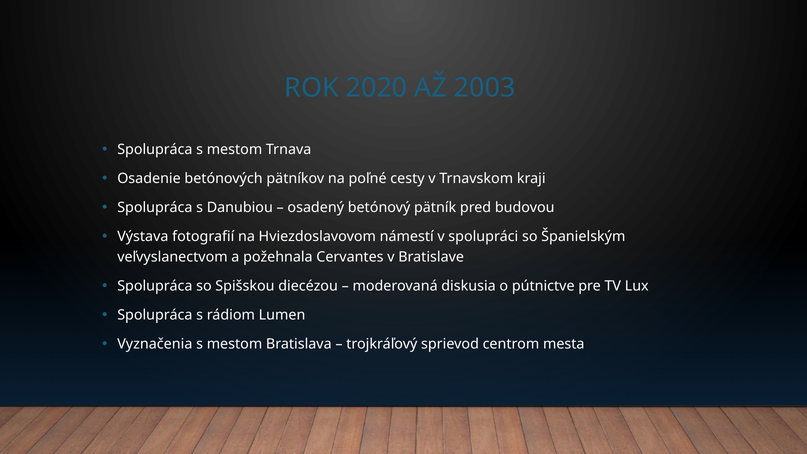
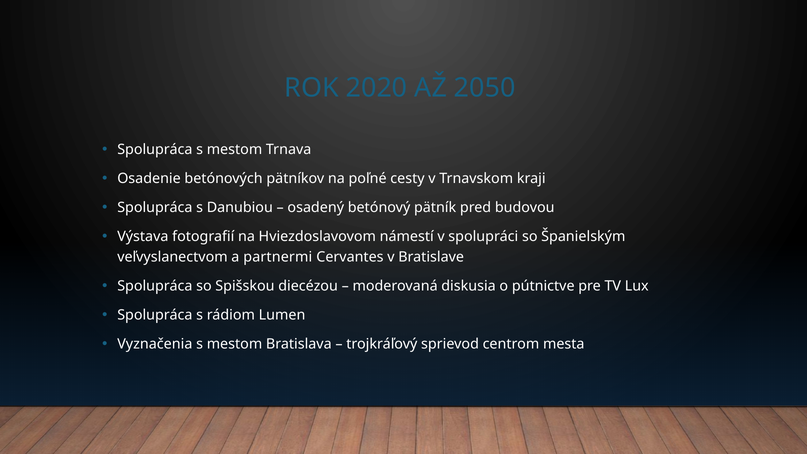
2003: 2003 -> 2050 (485, 88)
požehnala: požehnala -> partnermi (278, 257)
